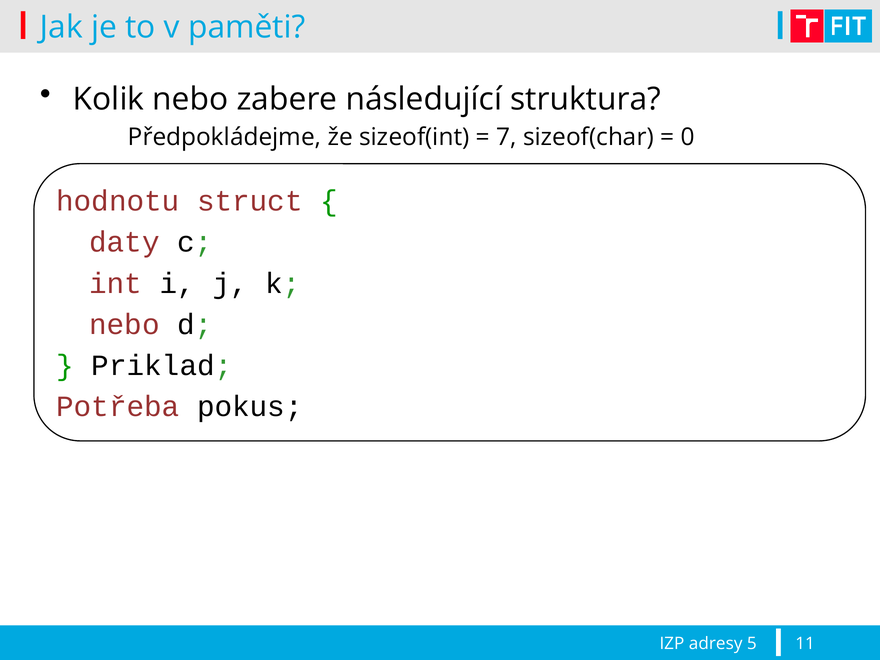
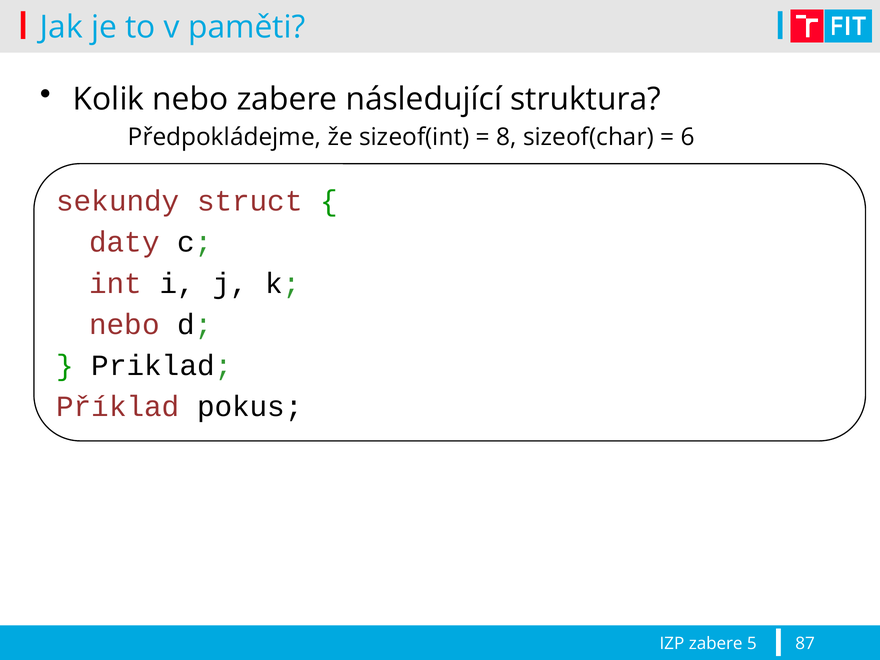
7: 7 -> 8 (506, 137)
0: 0 -> 6 (688, 137)
hodnotu: hodnotu -> sekundy (118, 201)
Potřeba: Potřeba -> Příklad (118, 407)
IZP adresy: adresy -> zabere (716, 644)
11: 11 -> 87 (805, 644)
